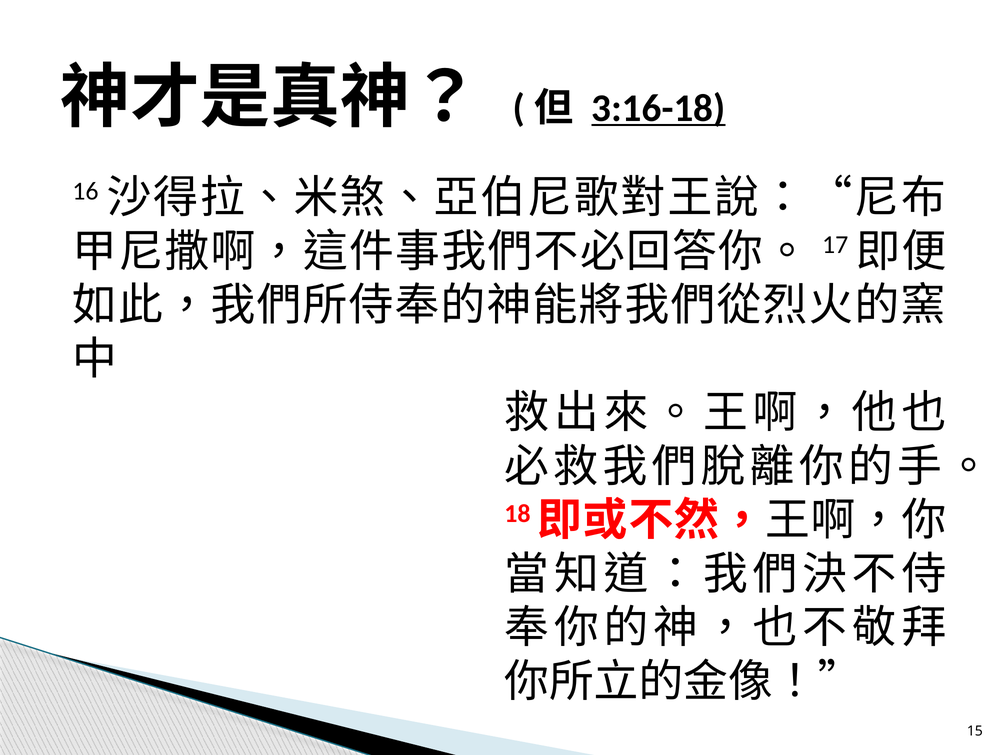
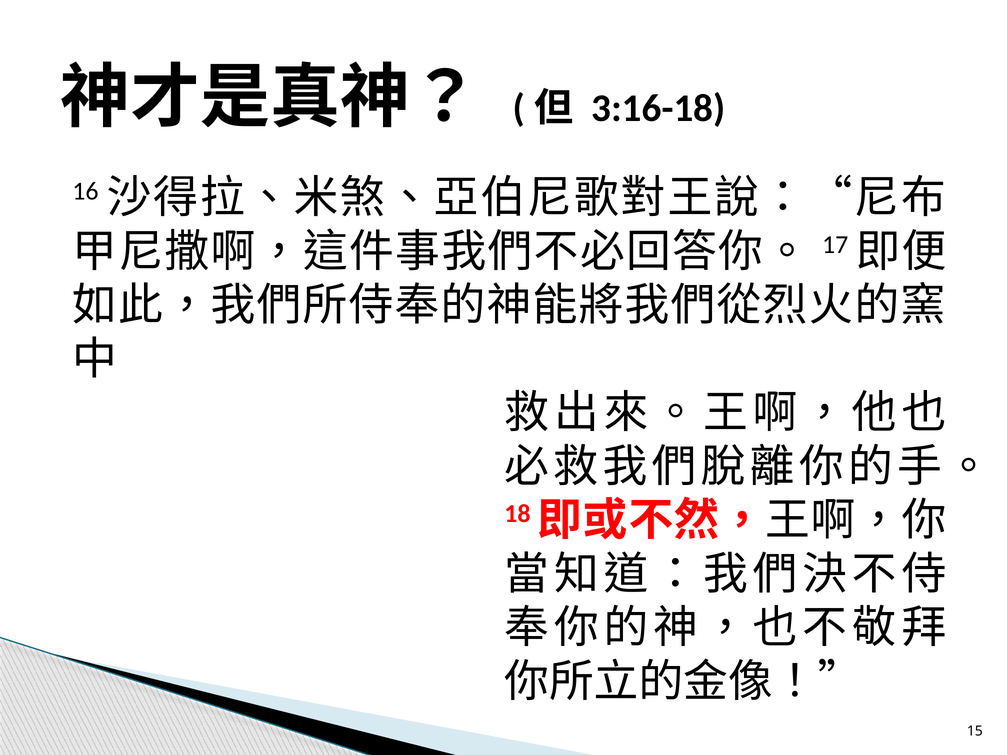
3:16-18 underline: present -> none (658, 108)
